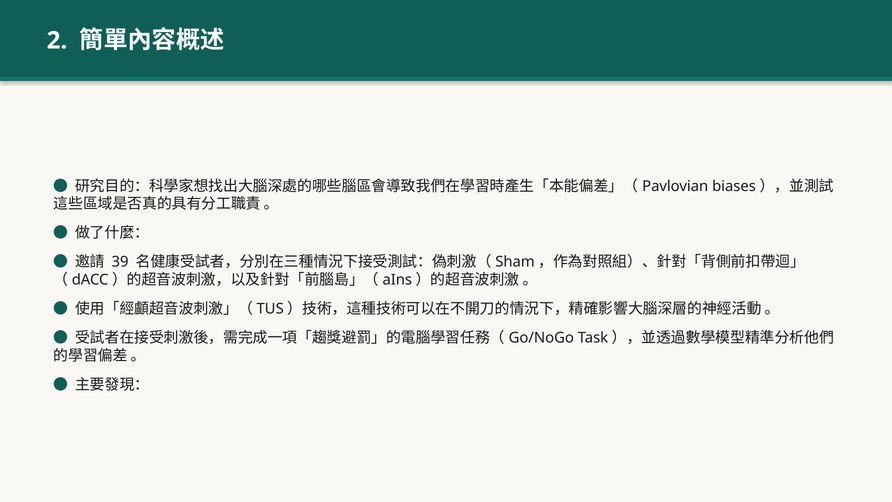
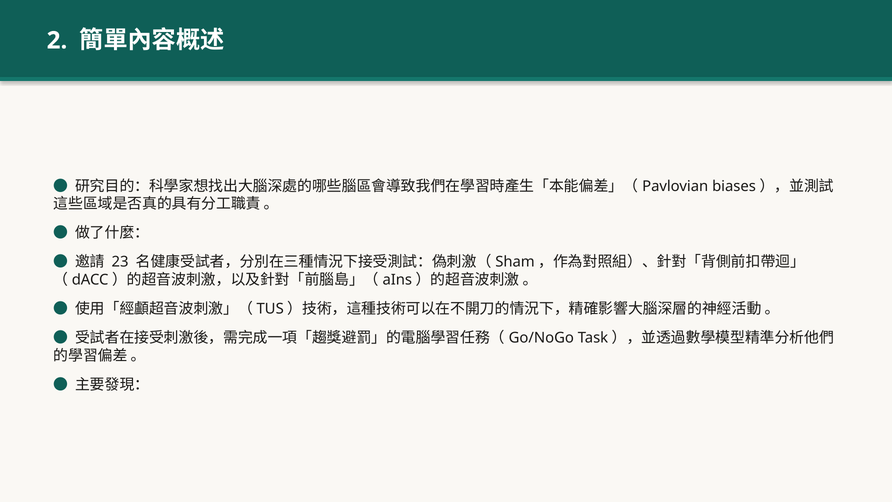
39: 39 -> 23 (120, 262)
